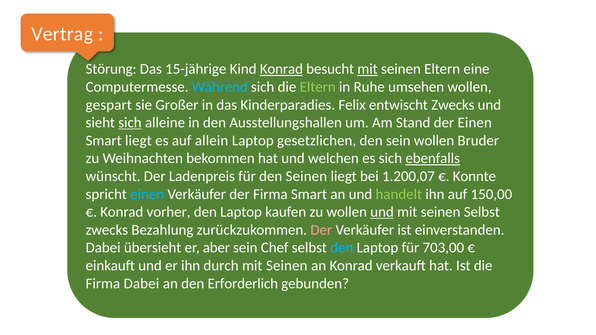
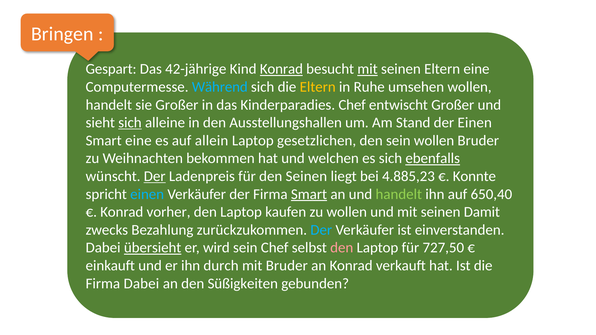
Vertrag: Vertrag -> Bringen (62, 34)
Störung: Störung -> Gespart (111, 69)
15-jährige: 15-jährige -> 42-jährige (196, 69)
Eltern colour: light green -> yellow (318, 87)
gespart: gespart -> handelt (109, 105)
Kinderparadies Felix: Felix -> Chef (352, 105)
entwischt Zwecks: Zwecks -> Großer (453, 105)
Smart liegt: liegt -> eine (138, 141)
Der underline: none -> present (155, 176)
1.200,07: 1.200,07 -> 4.885,23 (408, 176)
Smart underline: none -> present (309, 194)
150,00: 150,00 -> 650,40 (491, 194)
und underline: present -> none (382, 212)
seinen Selbst: Selbst -> Damit (482, 212)
Der colour: pink -> light blue (321, 230)
übersieht underline: none -> present (153, 248)
aber: aber -> wird (216, 248)
den colour: light blue -> pink (342, 248)
703,00: 703,00 -> 727,50 (443, 248)
Seinen: Seinen -> Bruder (287, 266)
Erforderlich: Erforderlich -> Süßigkeiten (243, 284)
